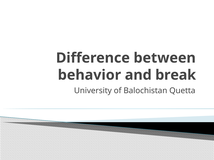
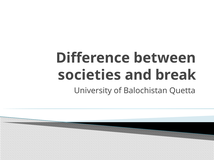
behavior: behavior -> societies (89, 75)
